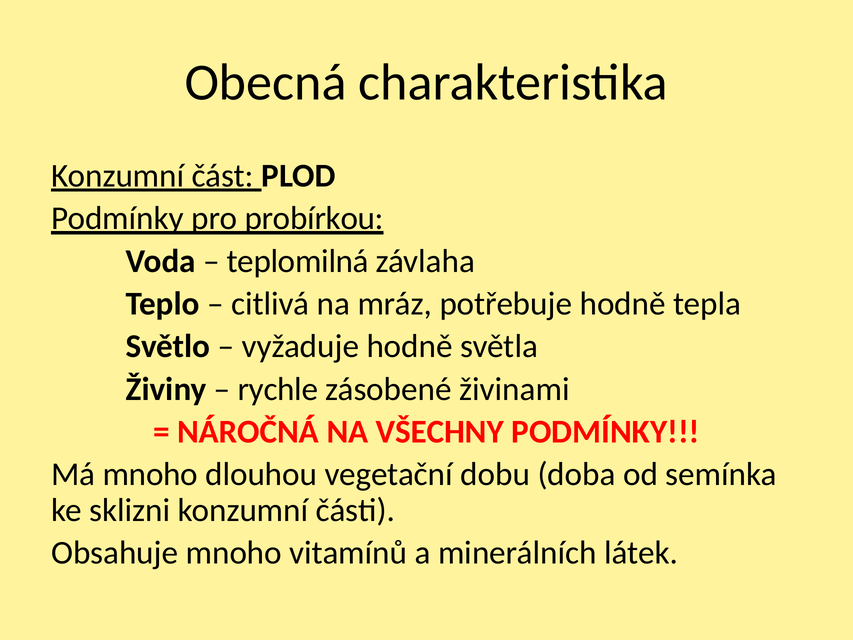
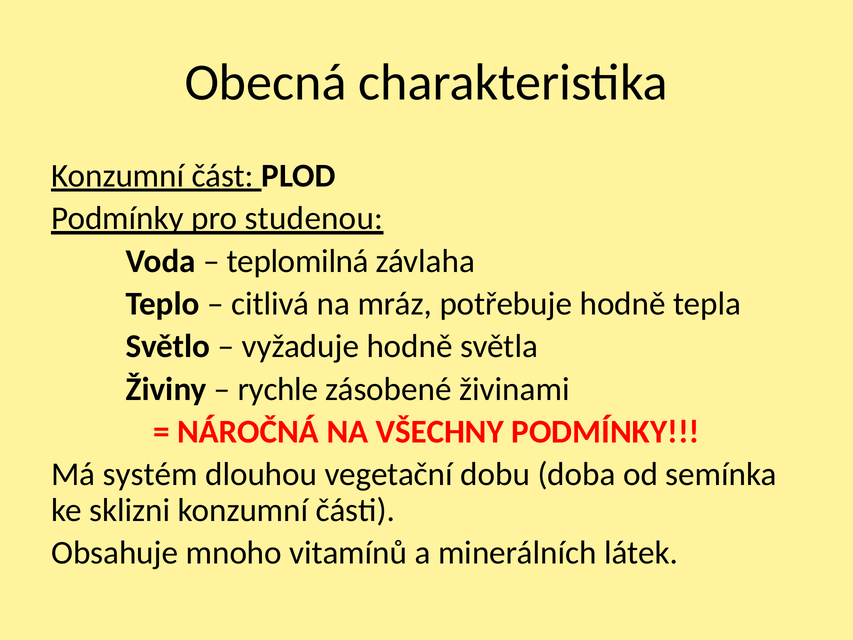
probírkou: probírkou -> studenou (314, 218)
Má mnoho: mnoho -> systém (150, 474)
